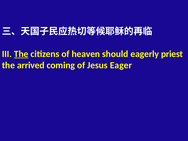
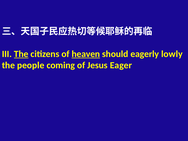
heaven underline: none -> present (86, 54)
priest: priest -> lowly (172, 54)
arrived: arrived -> people (31, 65)
